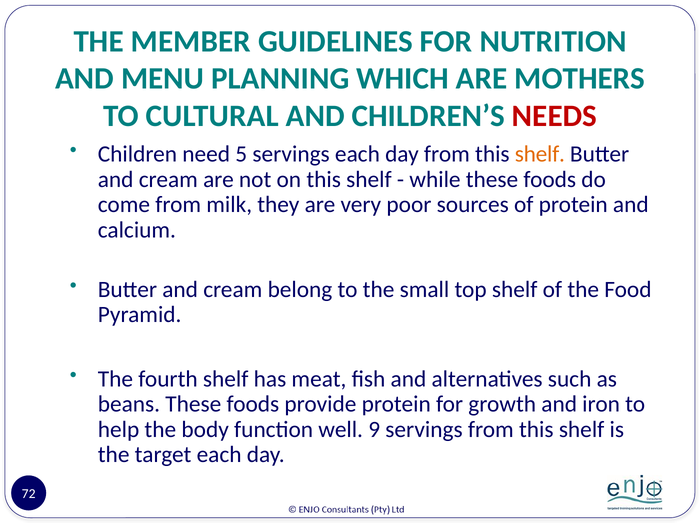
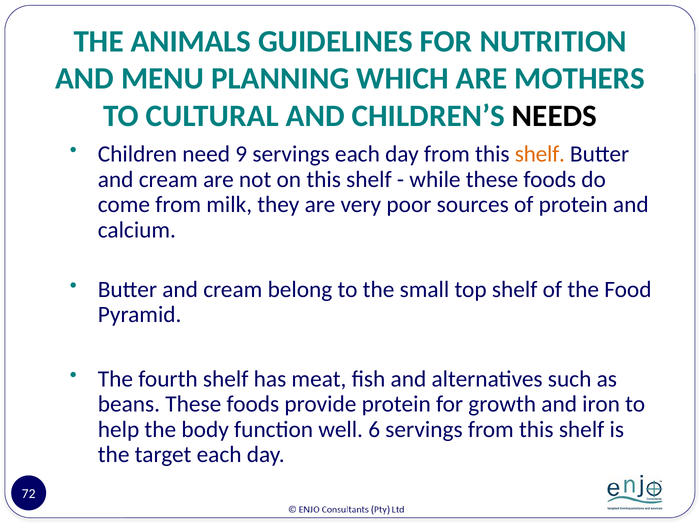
MEMBER: MEMBER -> ANIMALS (191, 41)
NEEDS colour: red -> black (555, 116)
5: 5 -> 9 (241, 154)
9: 9 -> 6 (374, 429)
